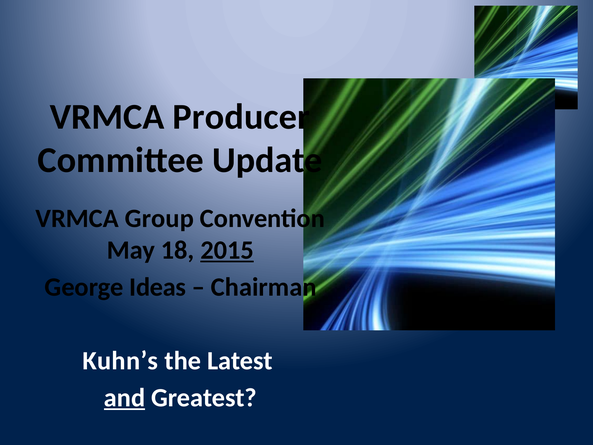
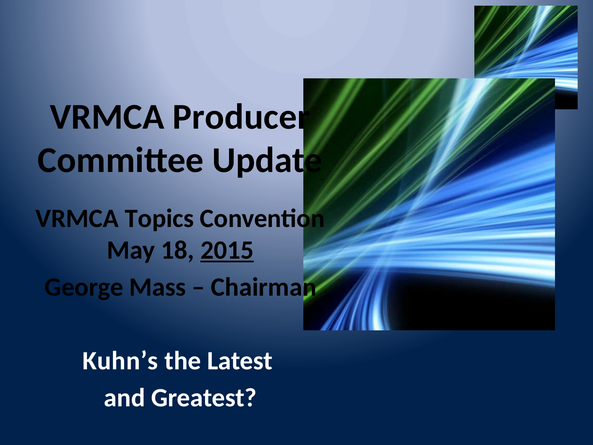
Group: Group -> Topics (159, 218)
Ideas: Ideas -> Mass (158, 287)
and underline: present -> none (125, 398)
